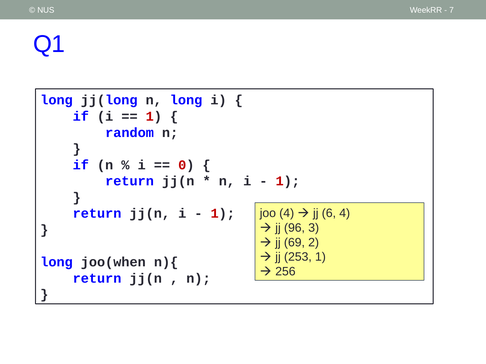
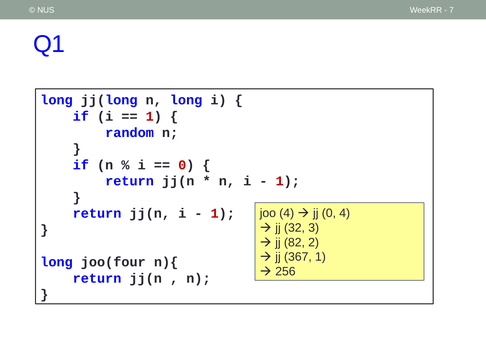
jj 6: 6 -> 0 (329, 214)
96: 96 -> 32 (294, 228)
69: 69 -> 82 (294, 243)
253: 253 -> 367 (298, 257)
joo(when: joo(when -> joo(four (113, 262)
